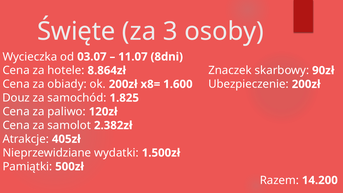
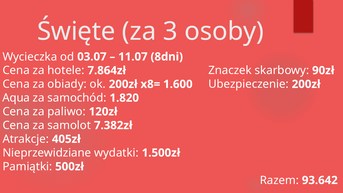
8.864zł: 8.864zł -> 7.864zł (107, 70)
Douz: Douz -> Aqua (16, 98)
1.825: 1.825 -> 1.820 (124, 98)
2.382zł: 2.382zł -> 7.382zł (113, 125)
14.200: 14.200 -> 93.642 (320, 180)
